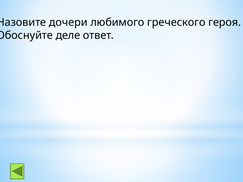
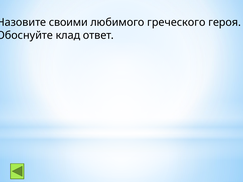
дочери: дочери -> своими (68, 22)
деле: деле -> клад (68, 35)
